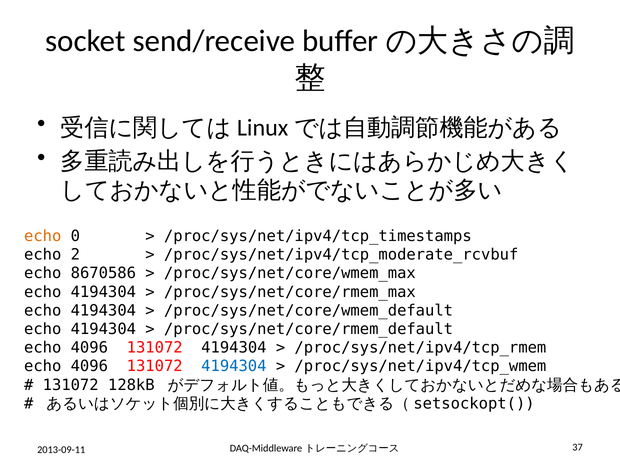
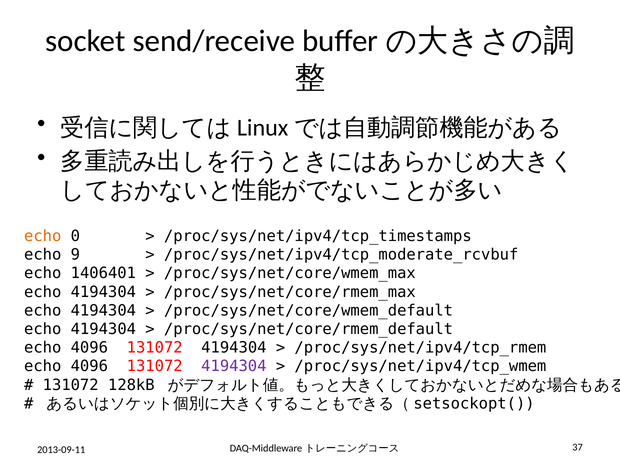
2: 2 -> 9 (75, 255)
8670586: 8670586 -> 1406401 (103, 273)
4194304 colour: blue -> purple (234, 366)
